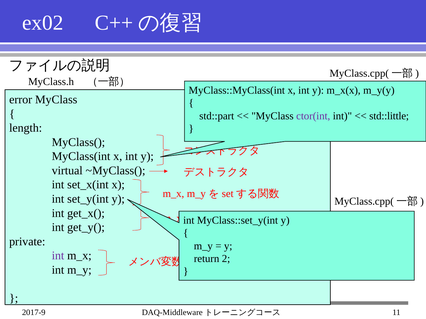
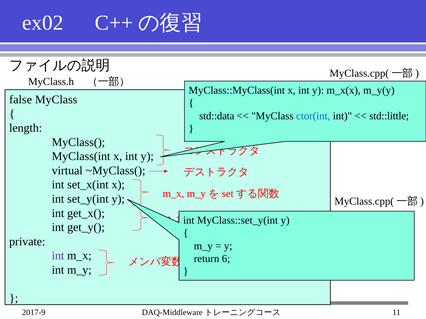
error: error -> false (21, 100)
std::part: std::part -> std::data (217, 116)
ctor(int colour: purple -> blue (313, 116)
2: 2 -> 6 (226, 259)
